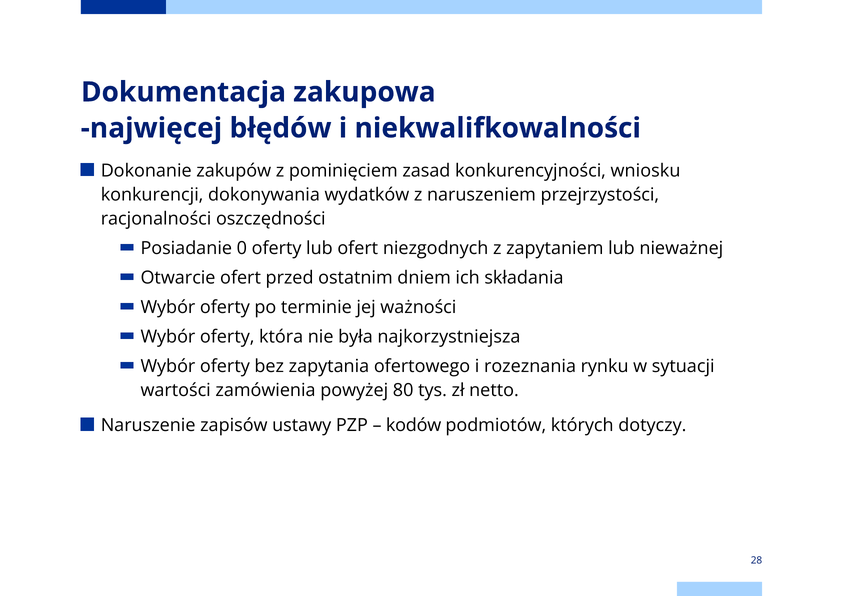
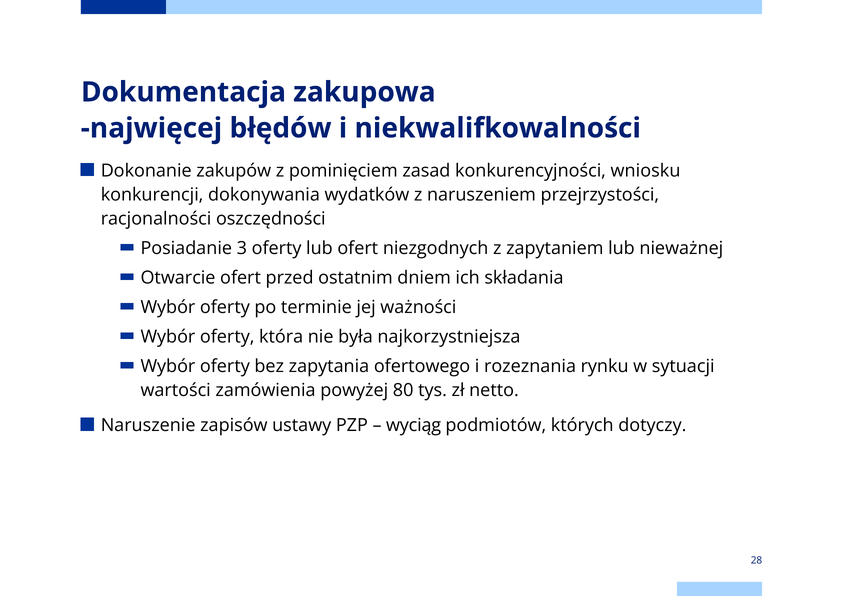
0: 0 -> 3 (242, 248)
kodów: kodów -> wyciąg (414, 426)
